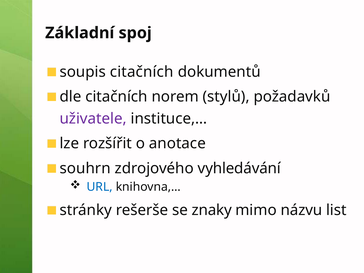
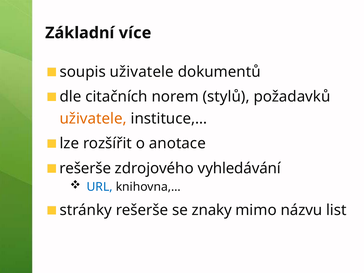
spoj: spoj -> více (135, 33)
soupis citačních: citačních -> uživatele (142, 72)
uživatele colour: purple -> orange (93, 119)
souhrn: souhrn -> rešerše (85, 168)
